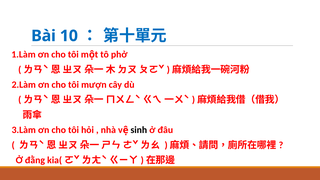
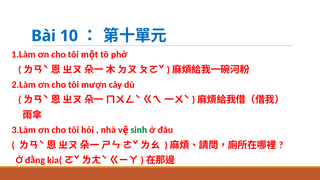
sinh colour: black -> green (139, 130)
